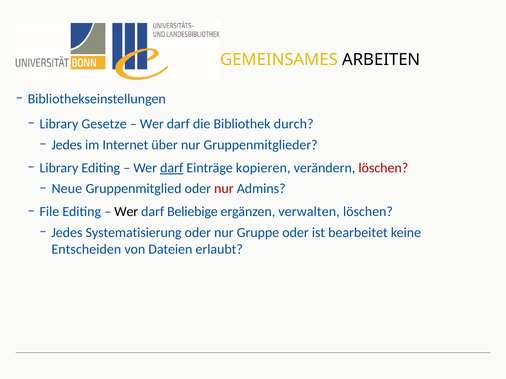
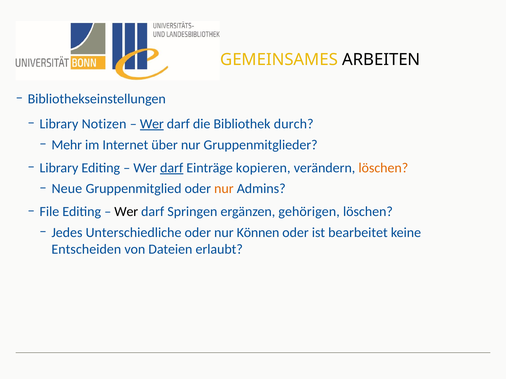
Gesetze: Gesetze -> Notizen (104, 124)
Wer underline: none -> present (152, 124)
Jedes: Jedes -> Mehr (67, 145)
löschen colour: red -> orange (383, 168)
nur colour: red -> orange (224, 189)
Beliebige: Beliebige -> Springen (192, 212)
verwalten: verwalten -> gehörigen (309, 212)
Systematisierung: Systematisierung -> Unterschiedliche (134, 233)
Gruppe: Gruppe -> Können (258, 233)
